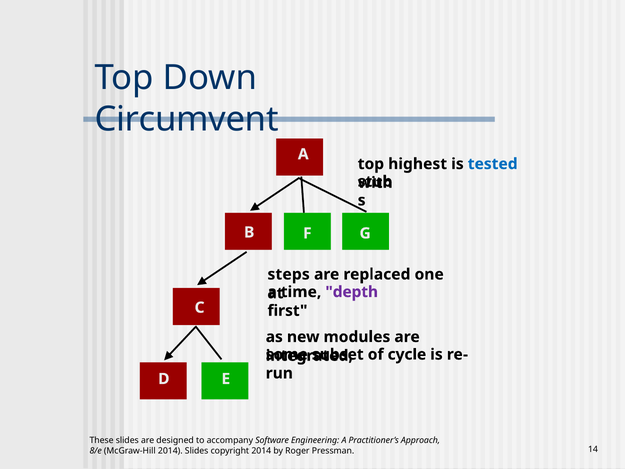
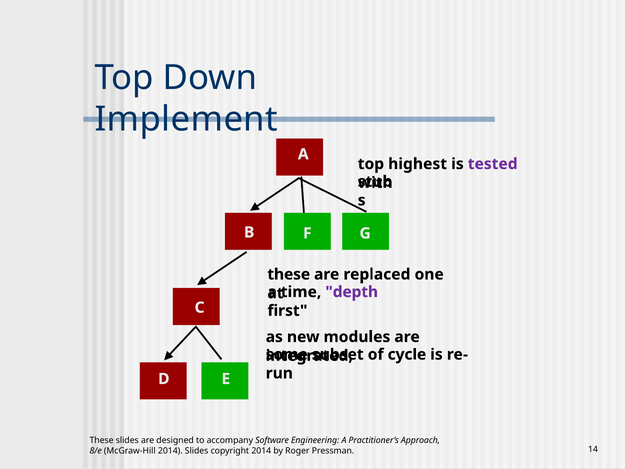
Circumvent: Circumvent -> Implement (186, 119)
tested colour: blue -> purple (493, 164)
steps: steps -> these (289, 274)
